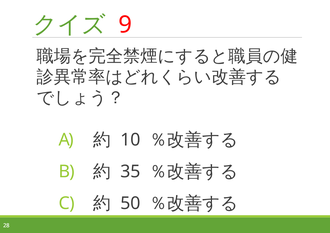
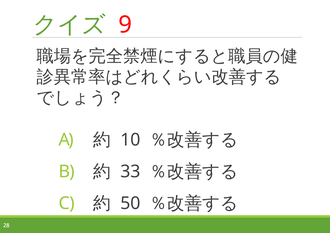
35: 35 -> 33 (130, 172)
